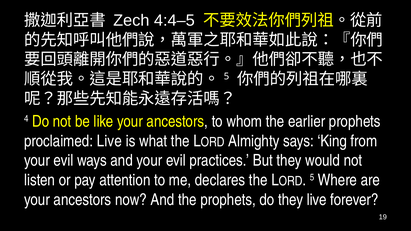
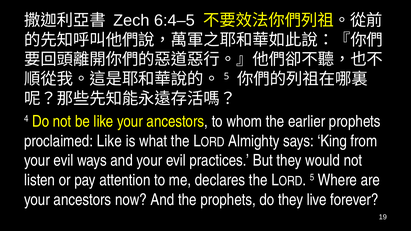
4:4–5: 4:4–5 -> 6:4–5 (174, 20)
proclaimed Live: Live -> Like (109, 141)
